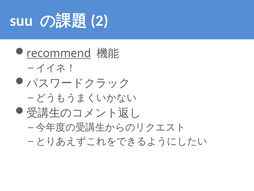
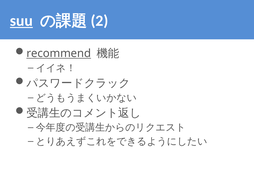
suu underline: none -> present (21, 21)
